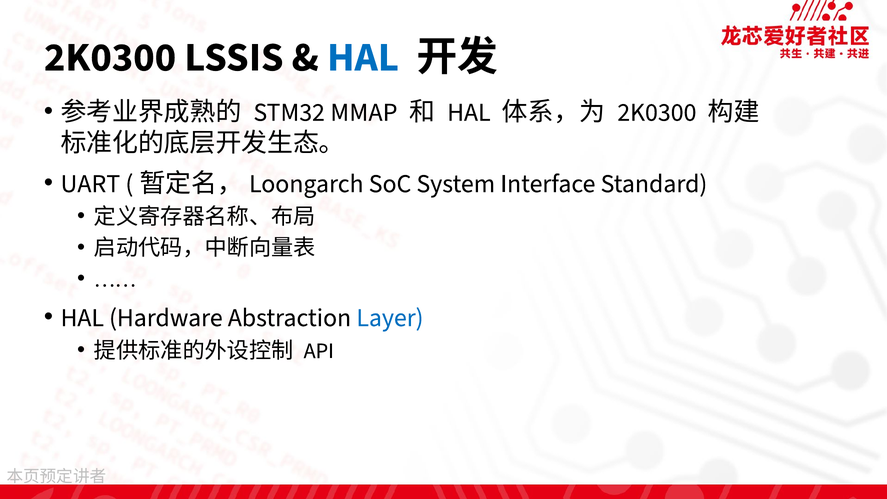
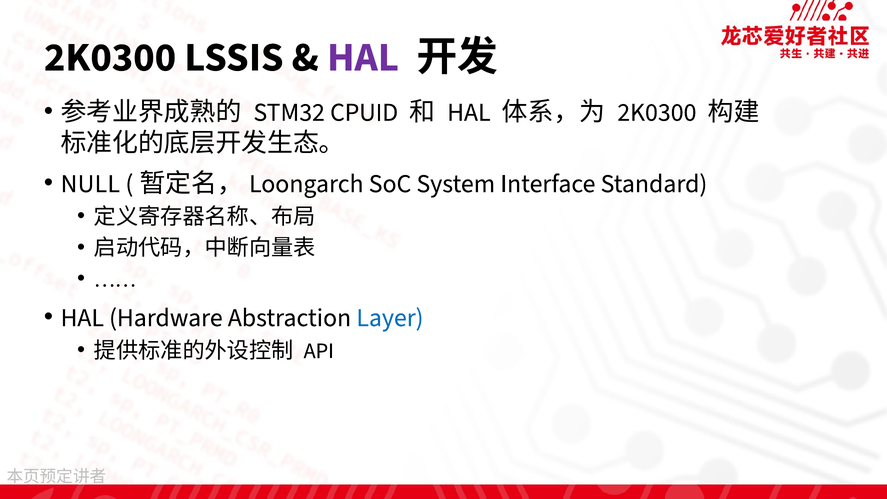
HAL colour: blue -> purple (363, 57)
MMAP: MMAP -> CPUID (364, 112)
UART: UART -> NULL (90, 184)
